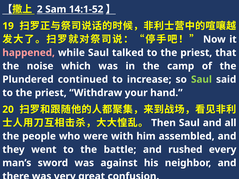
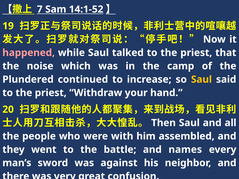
2: 2 -> 7 (40, 9)
Saul colour: light green -> yellow (201, 80)
rushed: rushed -> names (185, 150)
